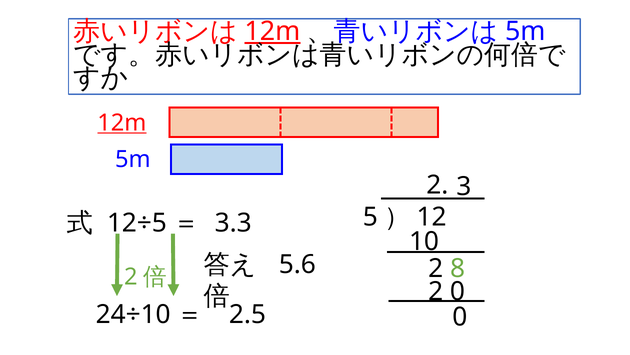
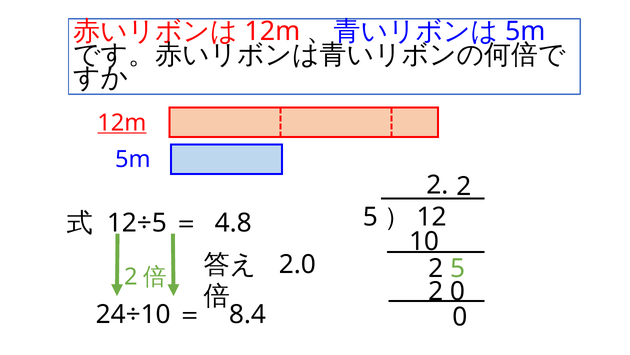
12m underline: present -> none (272, 31)
2 3: 3 -> 2 (464, 186)
3.3: 3.3 -> 4.8 (233, 223)
5.6: 5.6 -> 2.0 (297, 264)
2 8: 8 -> 5 (458, 268)
2.5: 2.5 -> 8.4 (247, 314)
